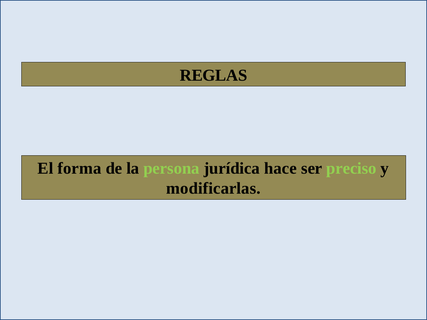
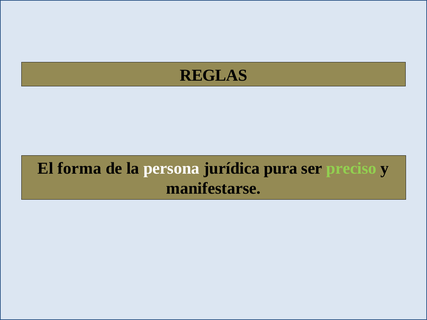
persona colour: light green -> white (171, 169)
hace: hace -> pura (281, 169)
modificarlas: modificarlas -> manifestarse (213, 189)
